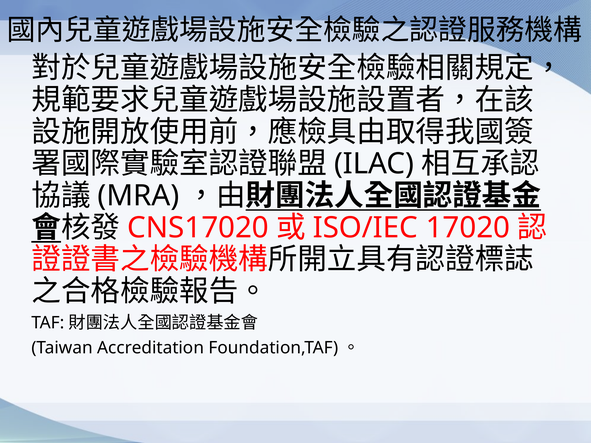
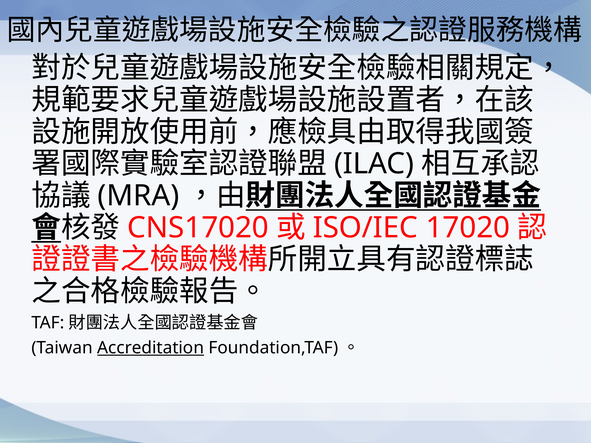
Accreditation underline: none -> present (151, 348)
